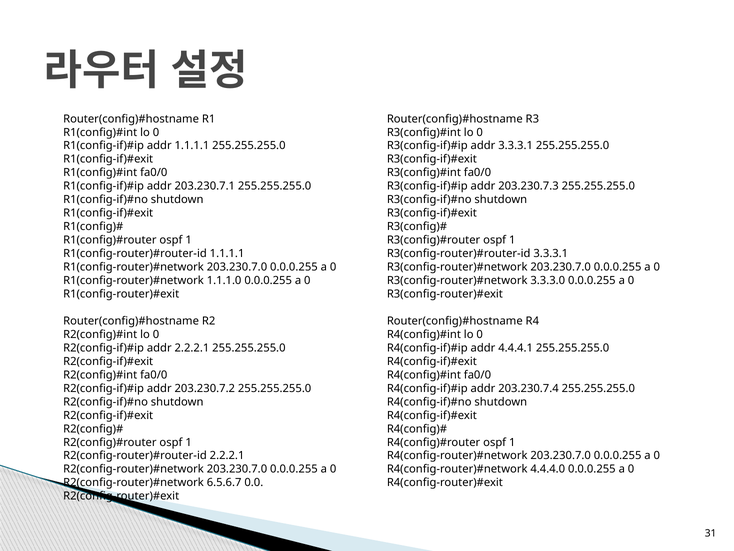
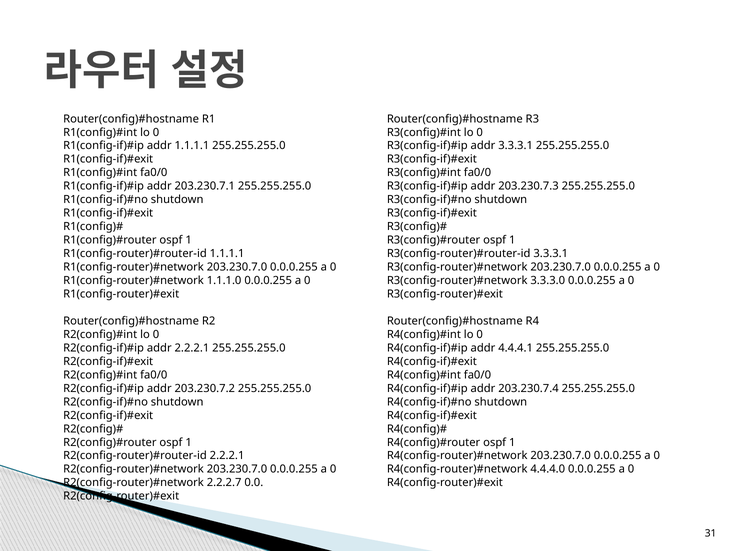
6.5.6.7: 6.5.6.7 -> 2.2.2.7 (224, 482)
